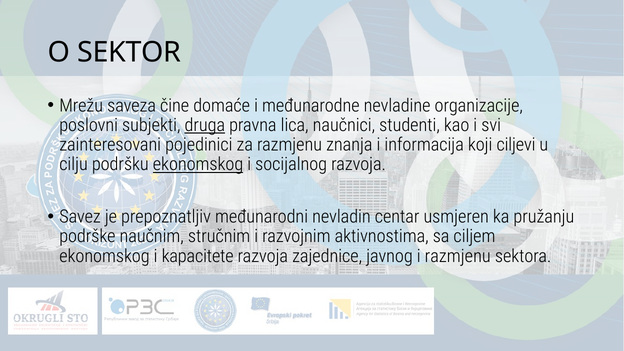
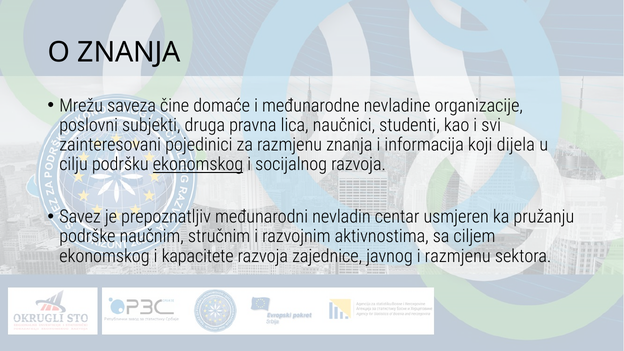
O SEKTOR: SEKTOR -> ZNANJA (129, 52)
druga underline: present -> none (205, 125)
ciljevi: ciljevi -> dijela (516, 145)
